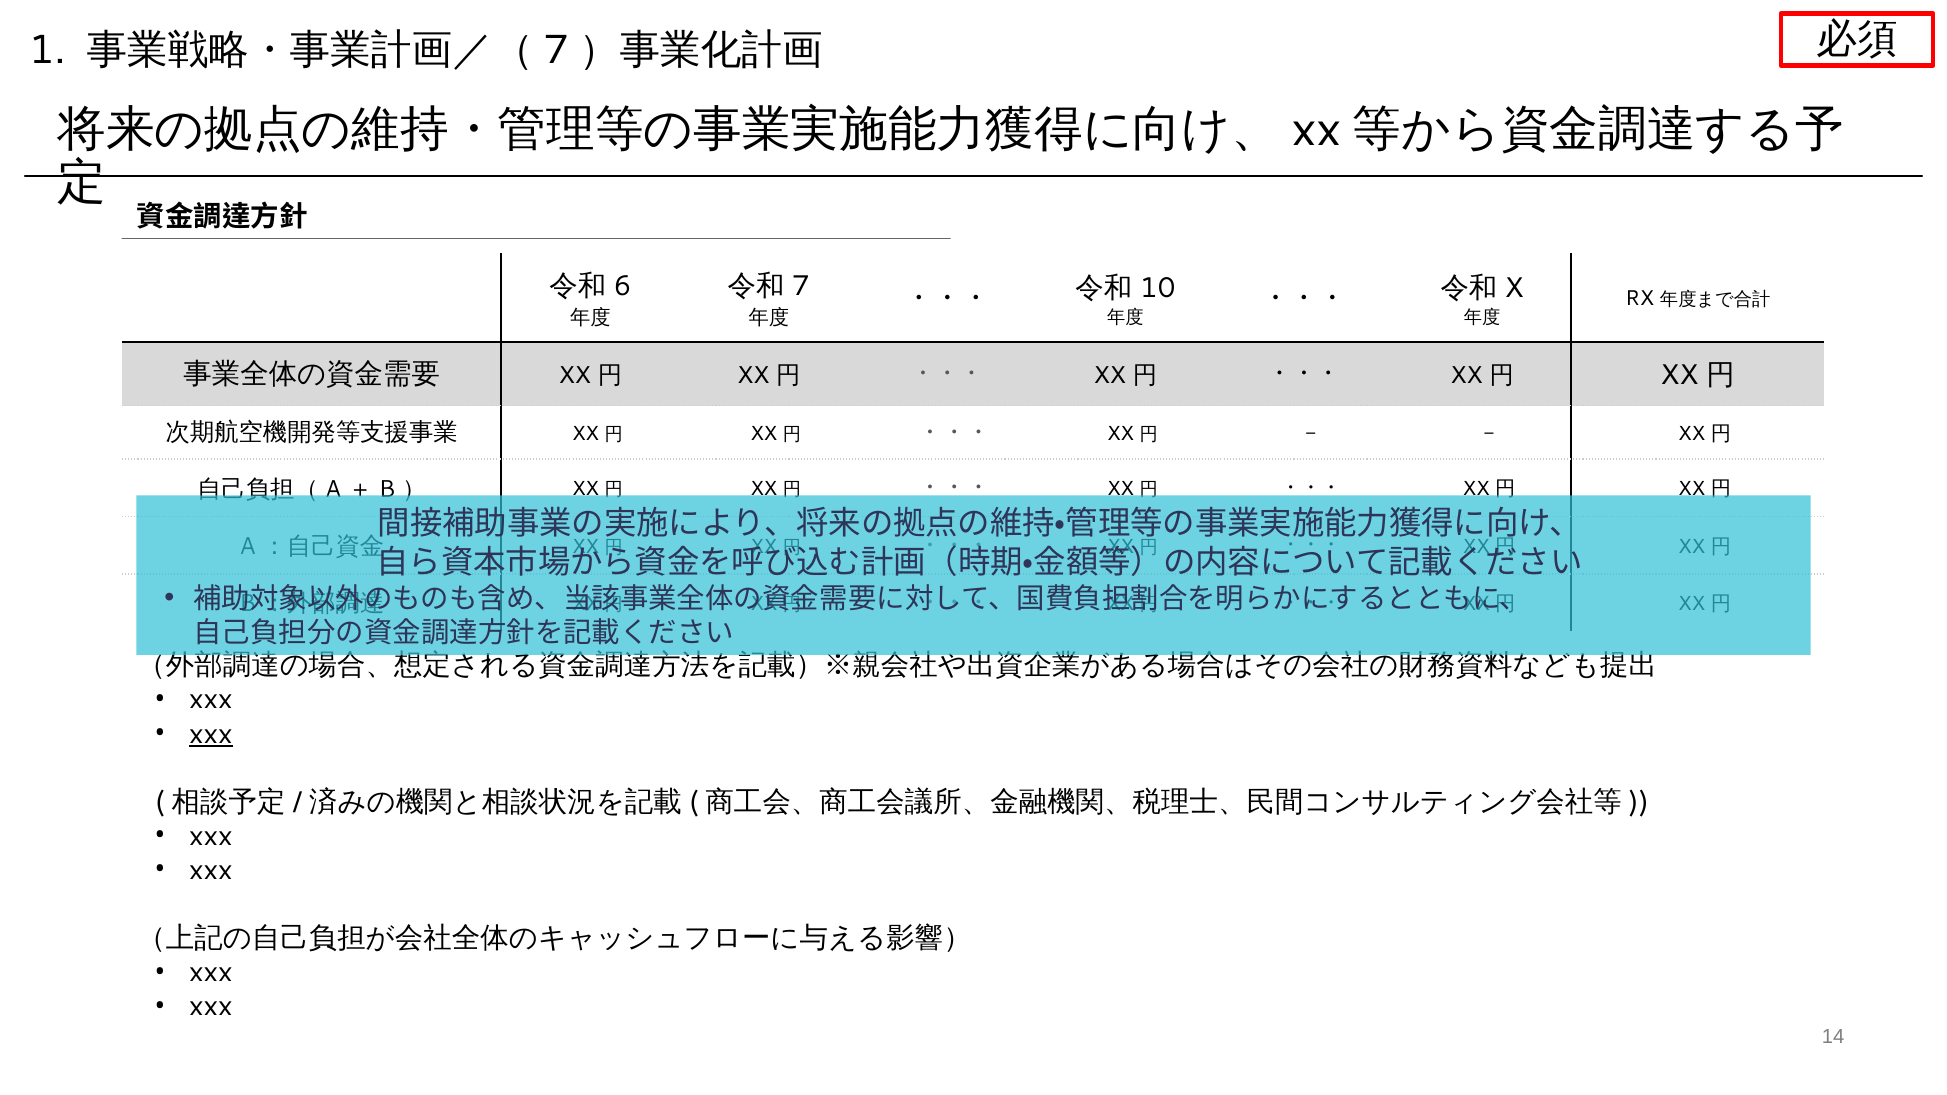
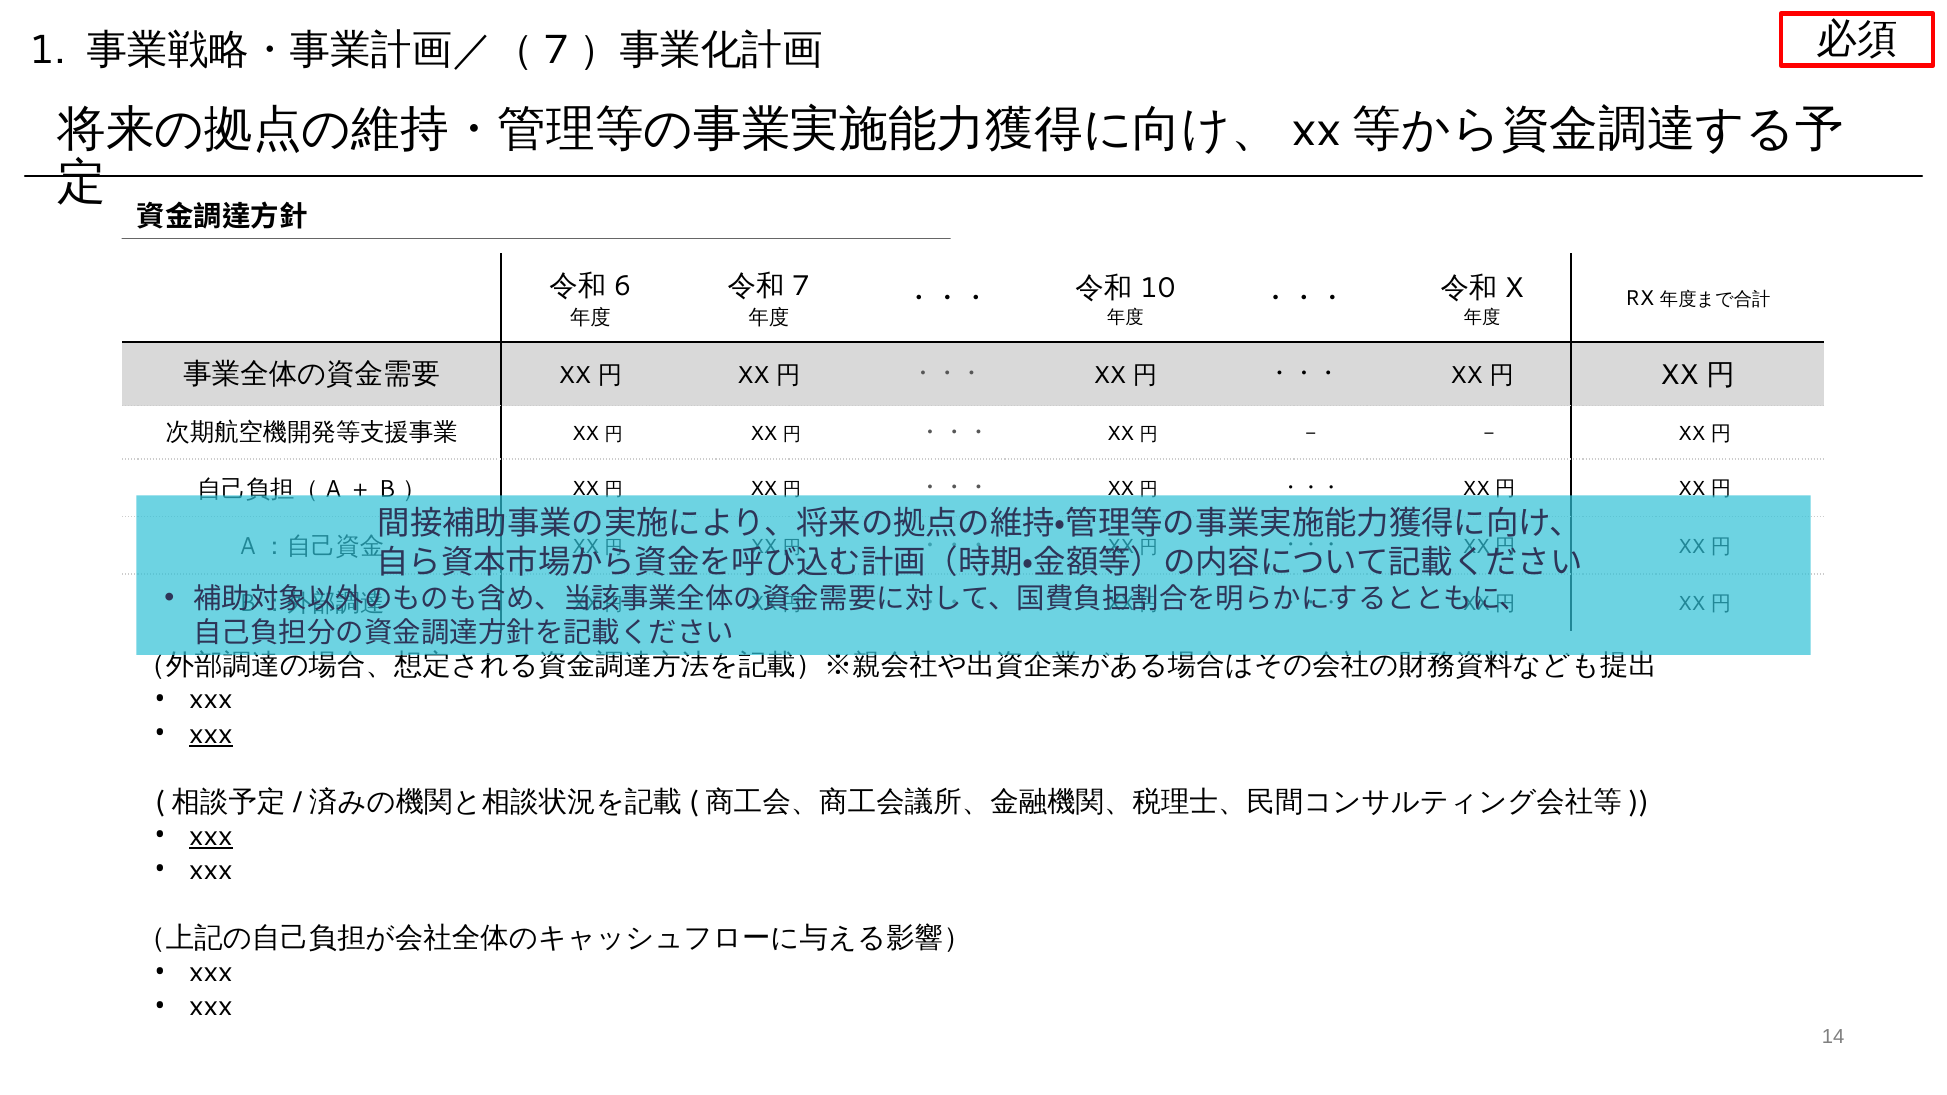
xxx underline: none -> present (211, 836)
